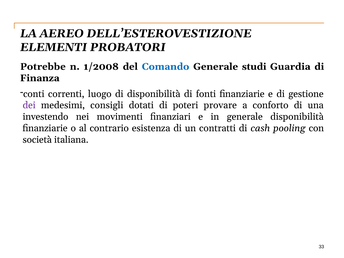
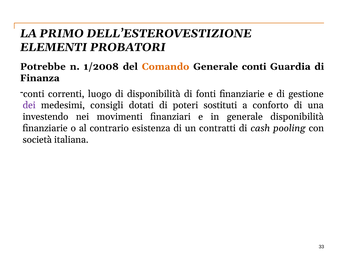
AEREO: AEREO -> PRIMO (62, 33)
Comando colour: blue -> orange (166, 67)
Generale studi: studi -> conti (254, 67)
provare: provare -> sostituti (220, 105)
